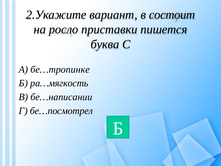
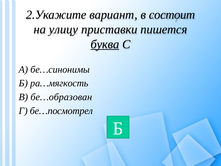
росло: росло -> улицу (63, 29)
буква underline: none -> present (105, 44)
бе…тропинке: бе…тропинке -> бе…синонимы (60, 69)
бе…написании: бе…написании -> бе…образован (61, 97)
